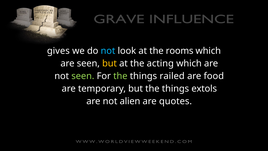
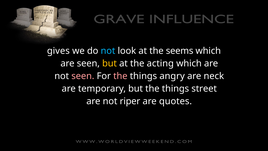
rooms: rooms -> seems (180, 51)
seen colour: light green -> pink (83, 76)
the colour: light green -> pink (120, 76)
railed: railed -> angry (172, 76)
food: food -> neck (214, 76)
extols: extols -> street (204, 88)
alien: alien -> riper (130, 101)
